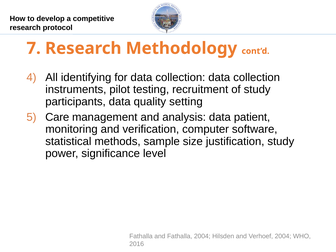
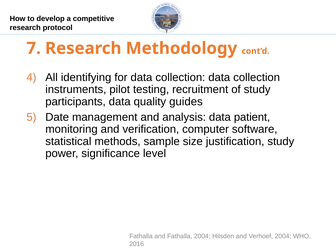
setting: setting -> guides (186, 102)
Care: Care -> Date (57, 117)
